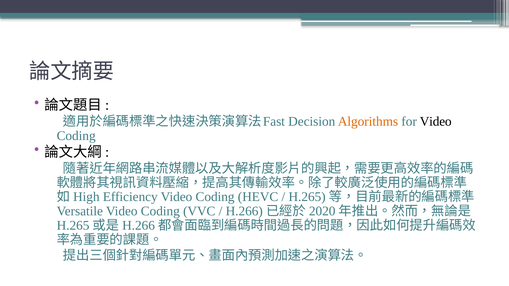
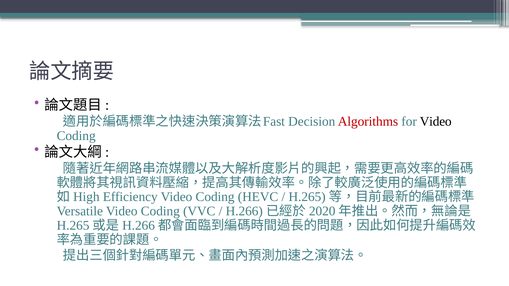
Algorithms colour: orange -> red (368, 122)
